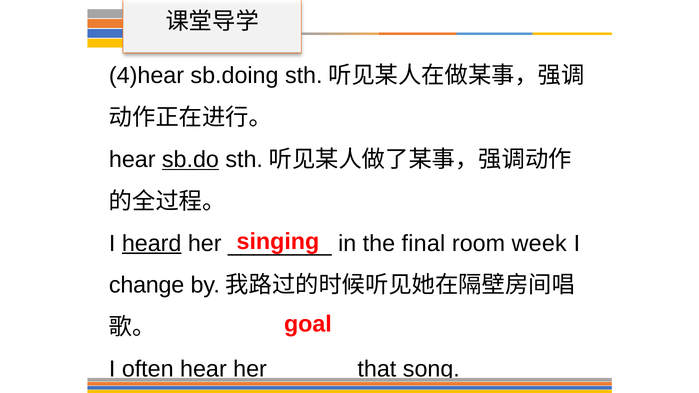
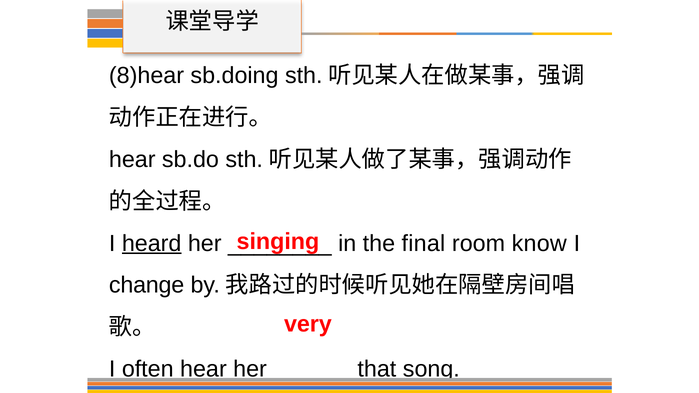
4)hear: 4)hear -> 8)hear (147, 76)
sb.do underline: present -> none (190, 160)
week: week -> know (539, 243)
goal: goal -> very (308, 324)
